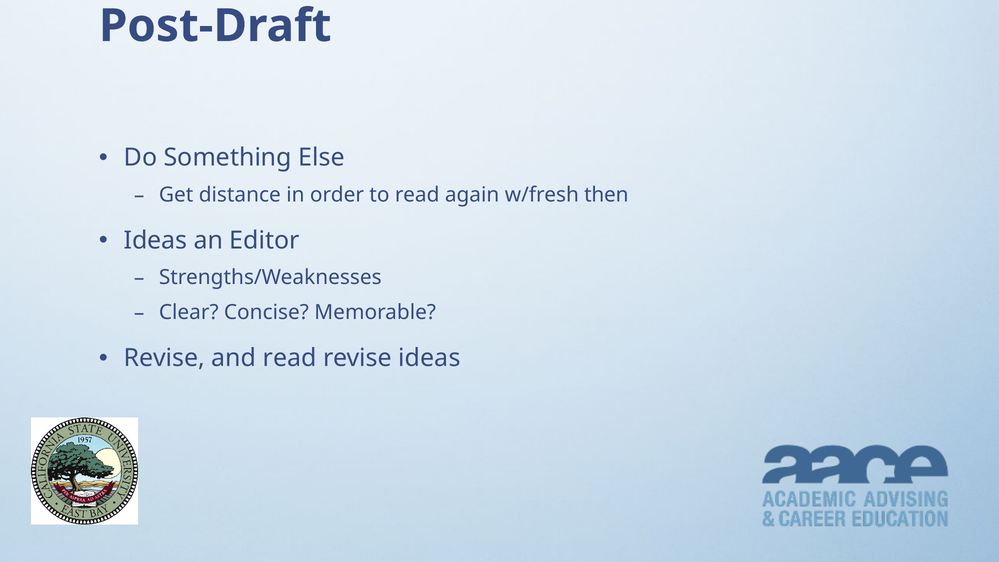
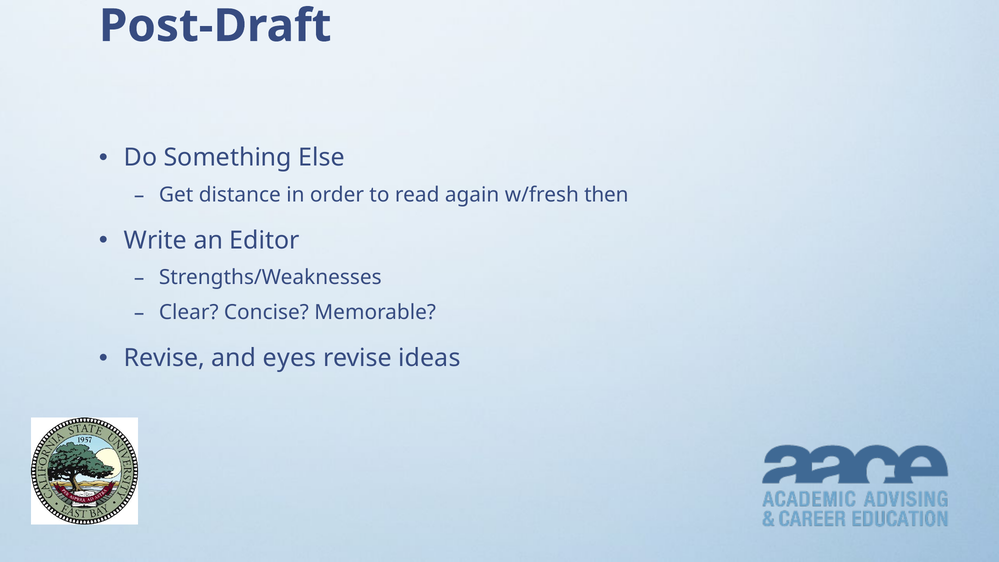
Ideas: Ideas -> Write (155, 240)
and read: read -> eyes (290, 358)
